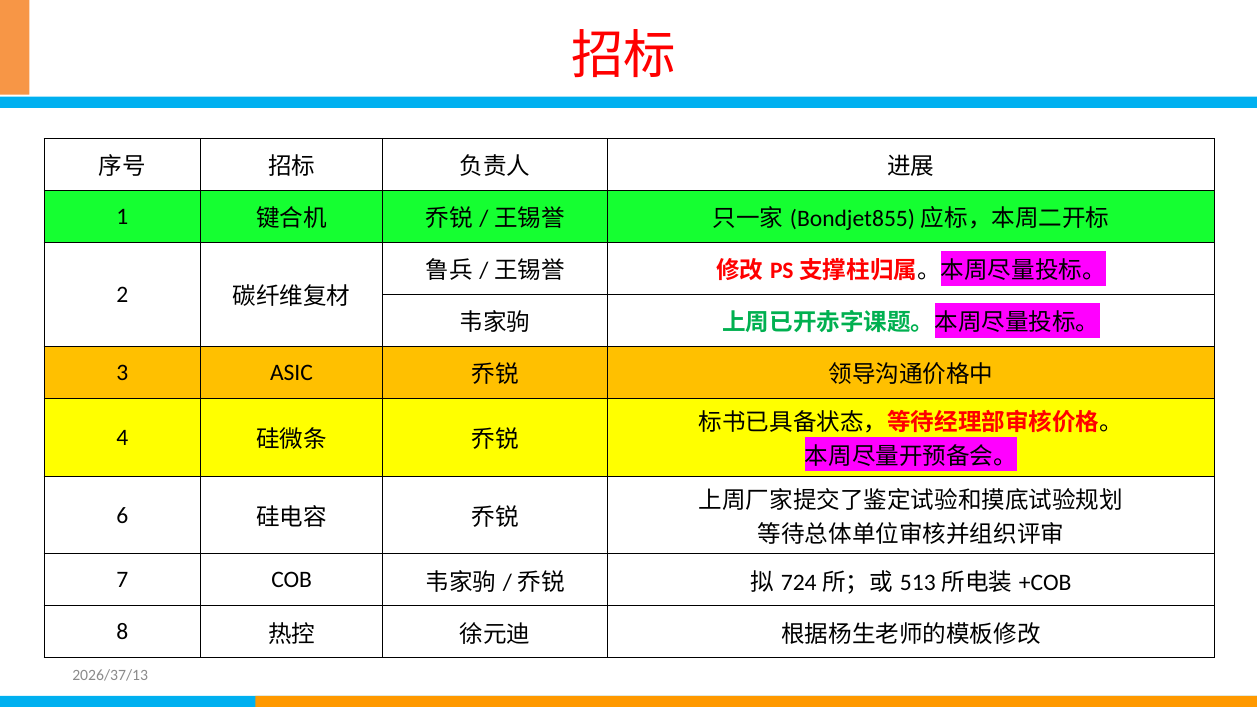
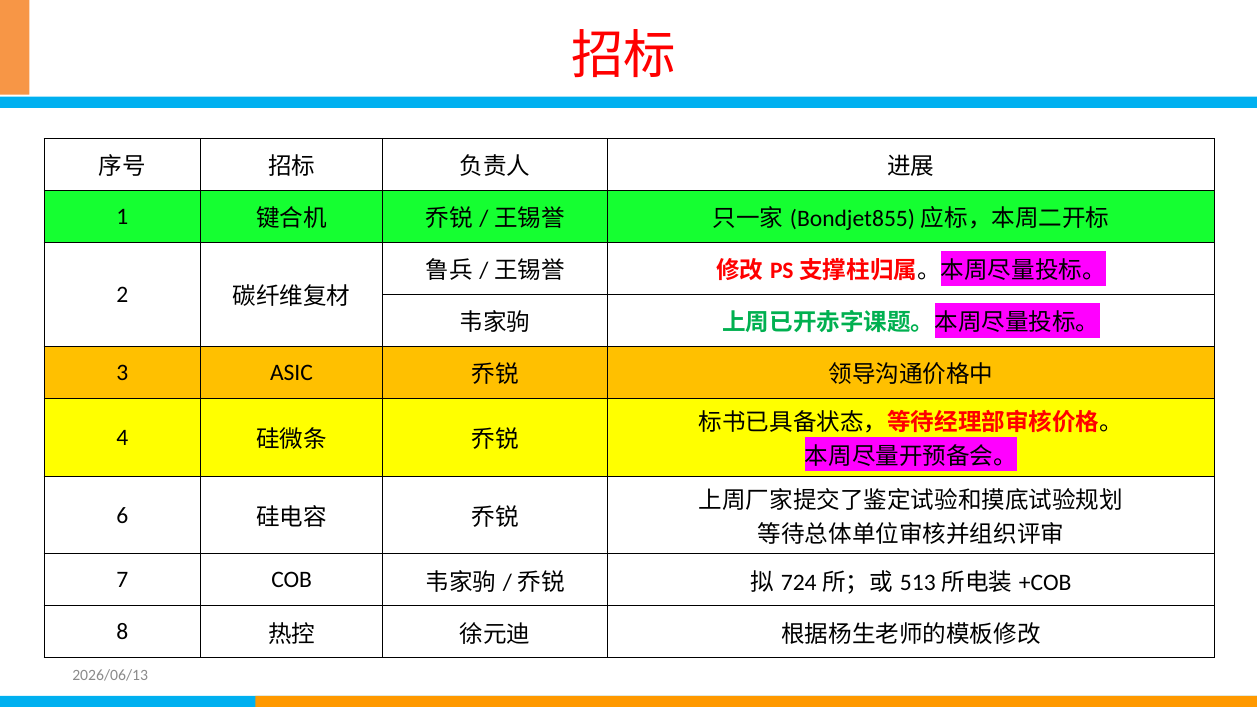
2026/37/13: 2026/37/13 -> 2026/06/13 (110, 675)
